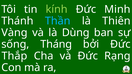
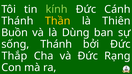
Minh: Minh -> Cánh (117, 9)
Thần colour: light blue -> yellow (58, 21)
Vàng: Vàng -> Buồn (15, 33)
sống Tháng: Tháng -> Thánh (56, 44)
